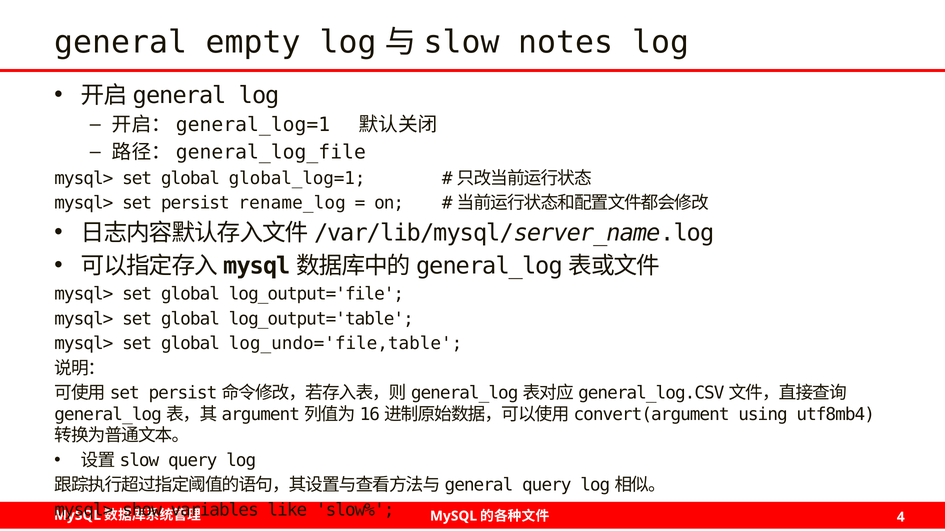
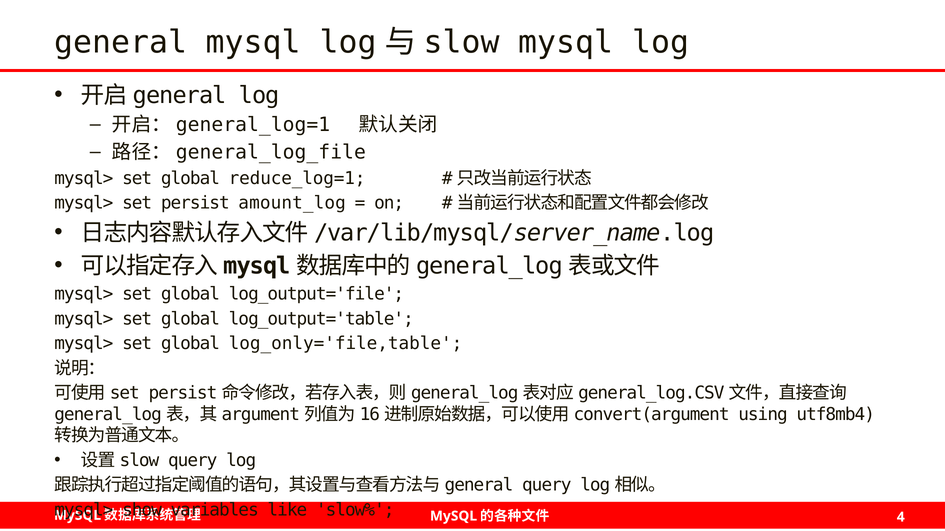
general empty: empty -> mysql (253, 42)
notes: notes -> mysql (566, 42)
global_log=1: global_log=1 -> reduce_log=1 (297, 178)
rename_log: rename_log -> amount_log (292, 203)
log_undo='file,table: log_undo='file,table -> log_only='file,table (346, 344)
